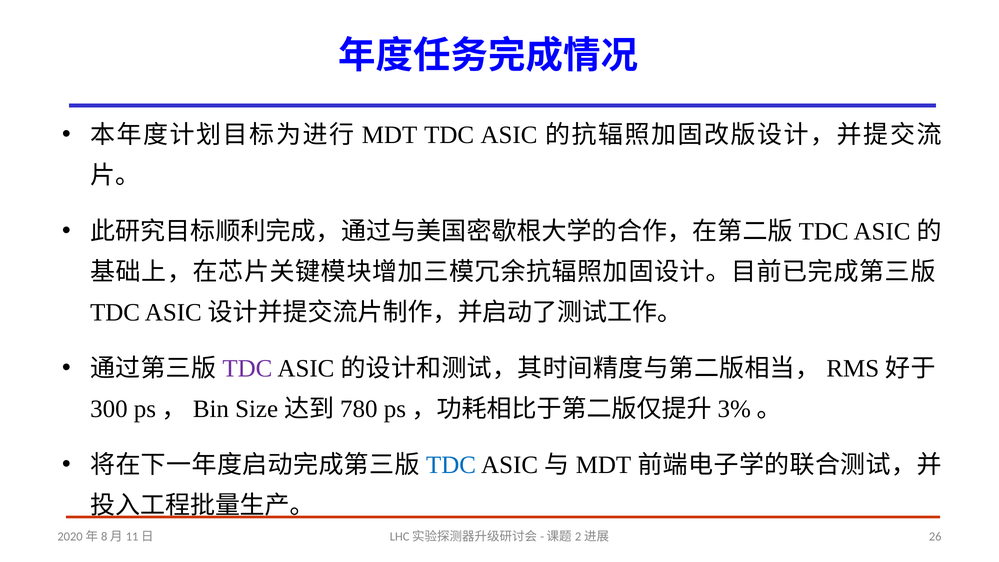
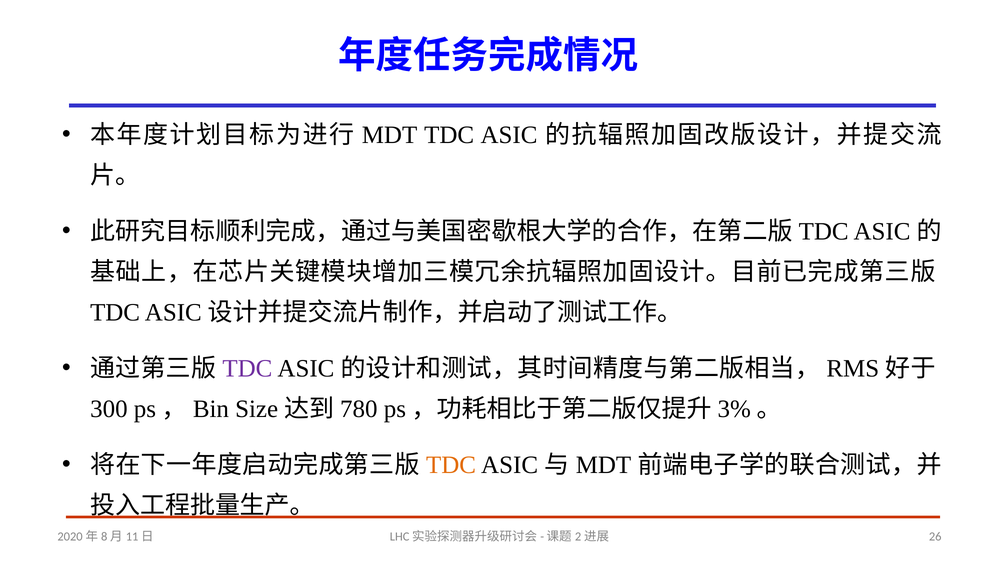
TDC colour: blue -> orange (451, 465)
